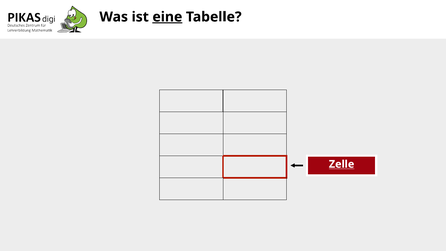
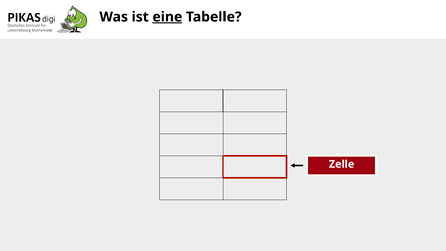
Zelle underline: present -> none (342, 164)
